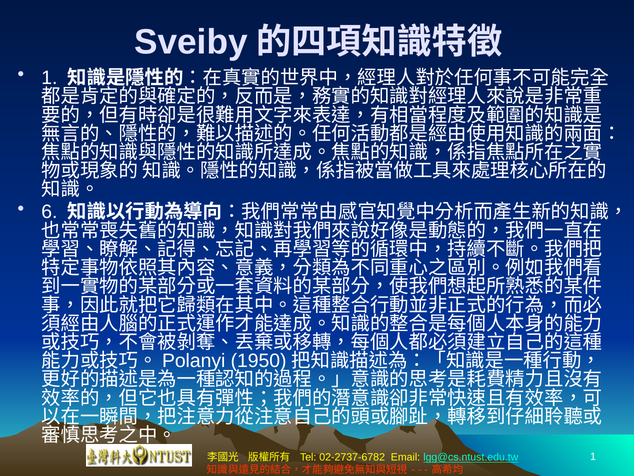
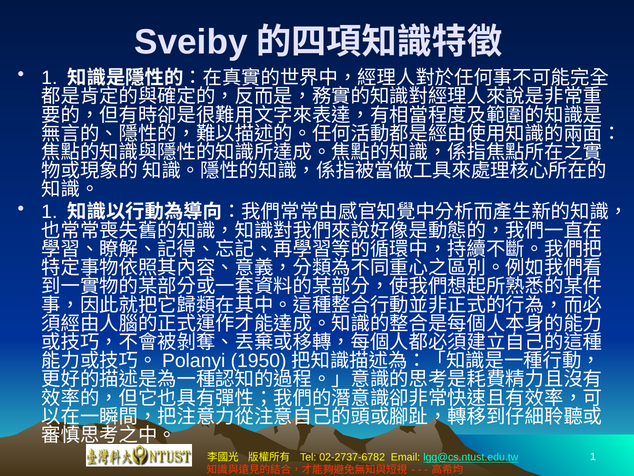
6: 6 -> 1 (49, 212)
